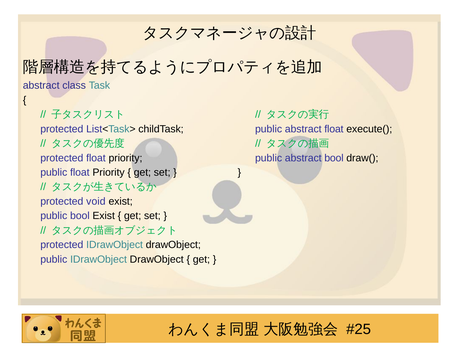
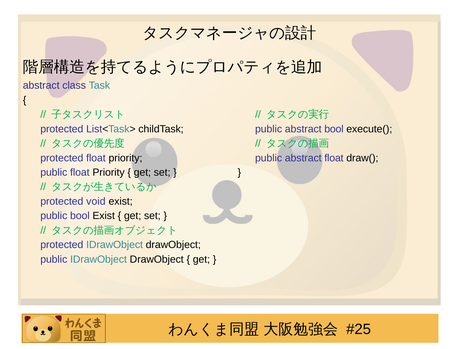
abstract float: float -> bool (334, 129)
abstract bool: bool -> float (334, 158)
